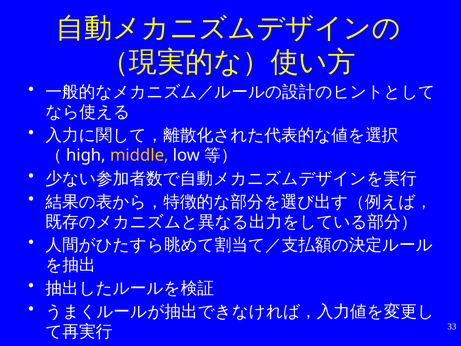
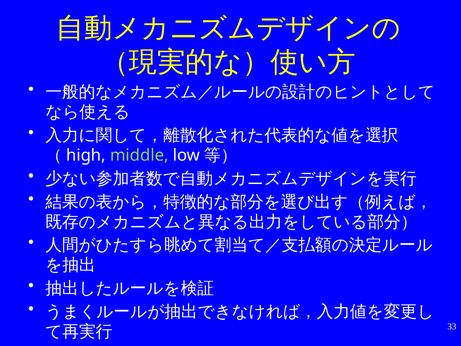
middle colour: yellow -> light green (139, 155)
